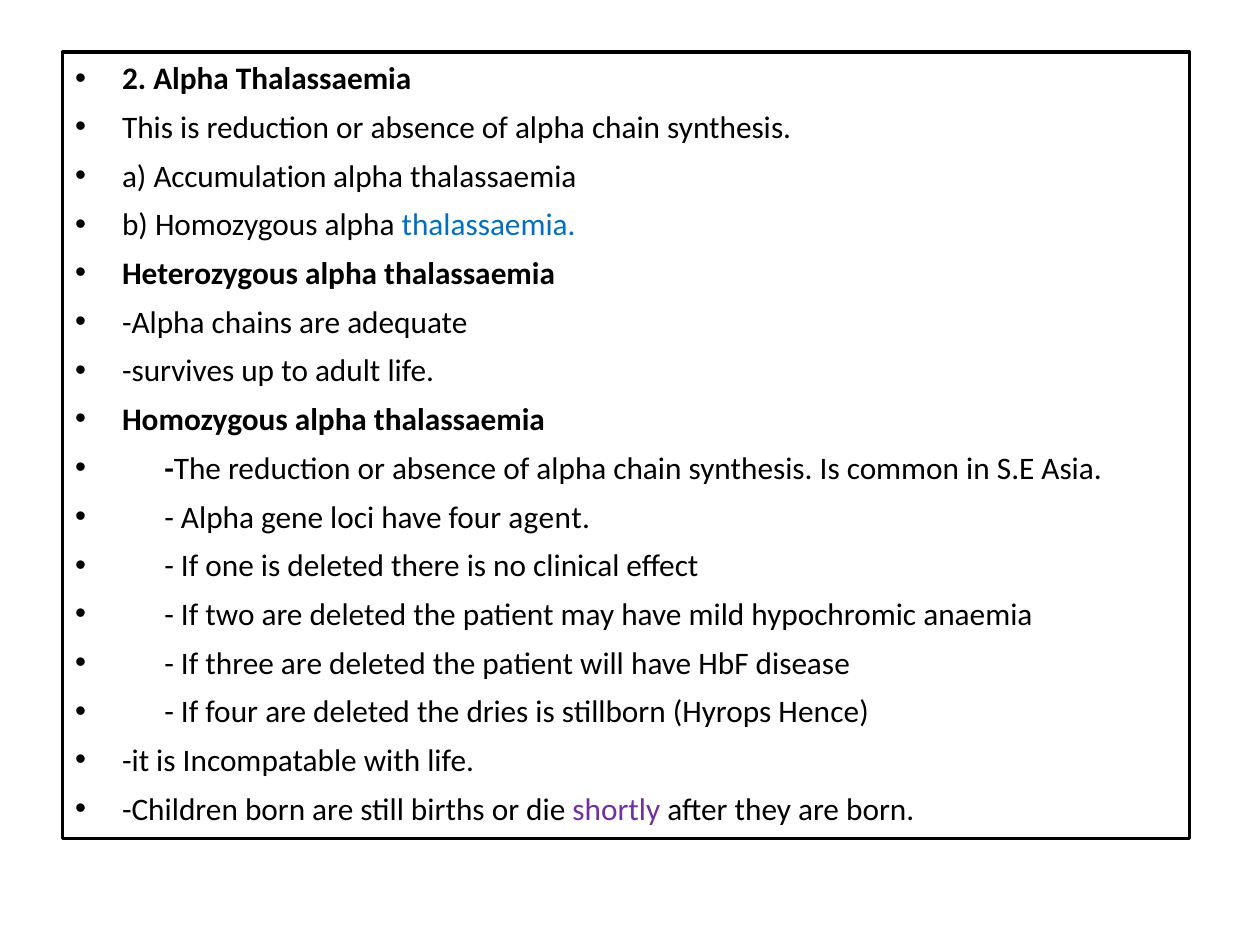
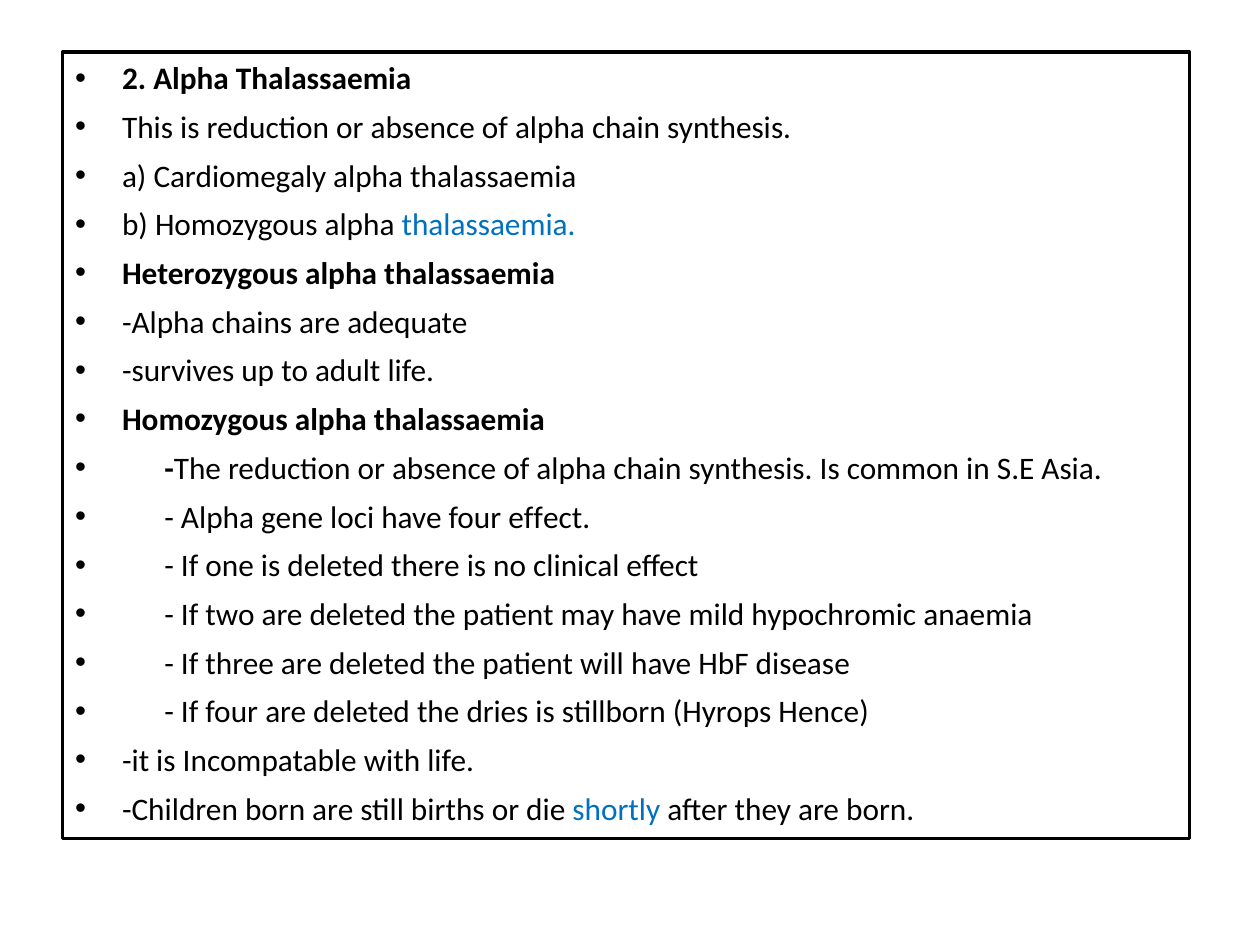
Accumulation: Accumulation -> Cardiomegaly (240, 177)
four agent: agent -> effect (549, 518)
shortly colour: purple -> blue (616, 810)
